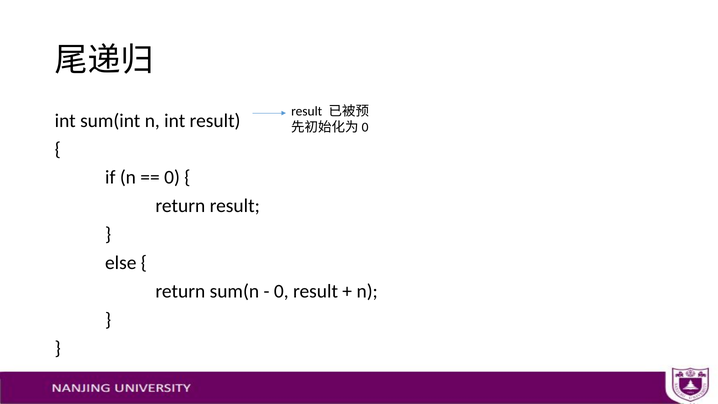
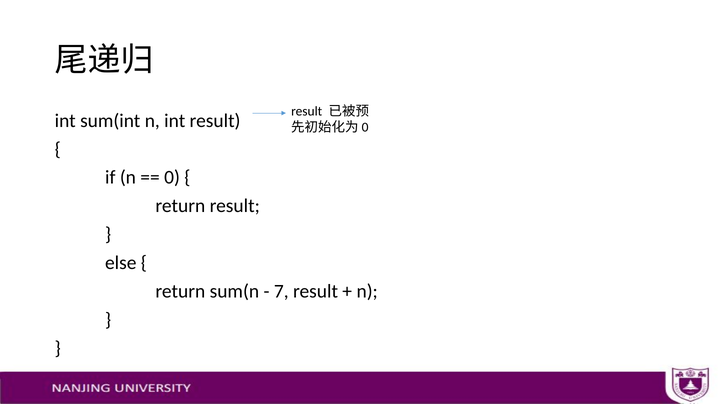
0: 0 -> 7 (281, 291)
